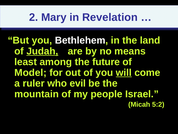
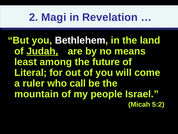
Mary: Mary -> Magi (54, 17)
Model: Model -> Literal (31, 72)
will underline: present -> none (124, 72)
evil: evil -> call (78, 83)
